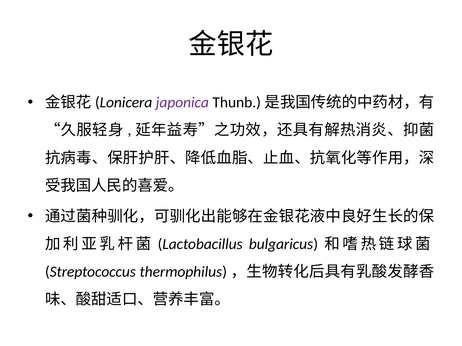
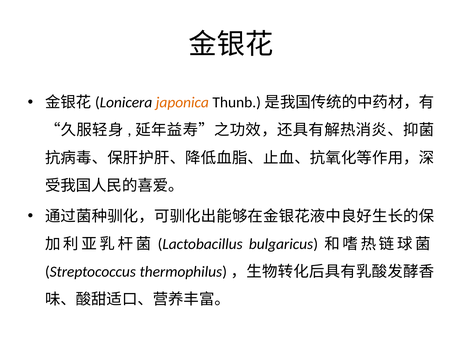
japonica colour: purple -> orange (182, 103)
